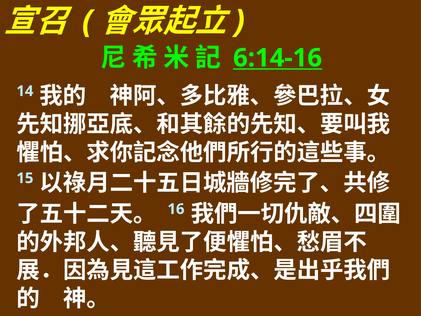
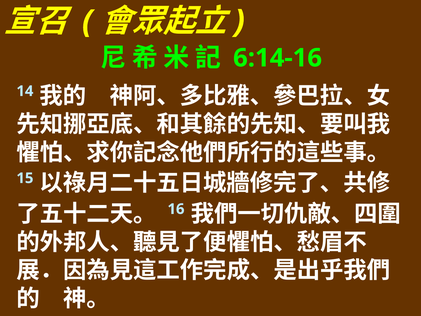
6:14-16 underline: present -> none (278, 58)
